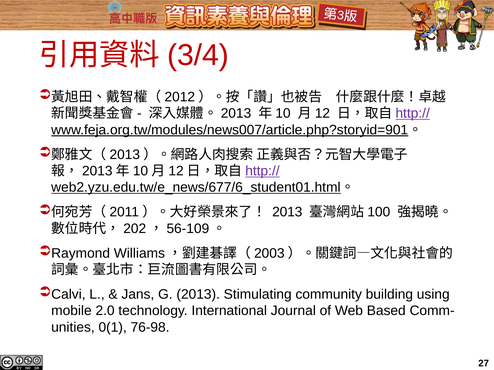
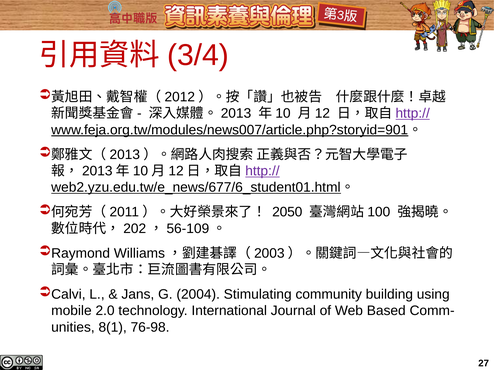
2013: 2013 -> 2050 (287, 212)
G 2013: 2013 -> 2004 (198, 295)
0(1: 0(1 -> 8(1 (113, 328)
